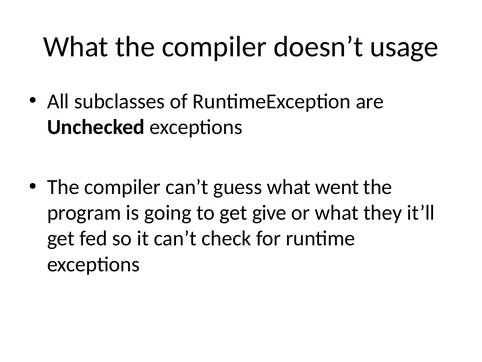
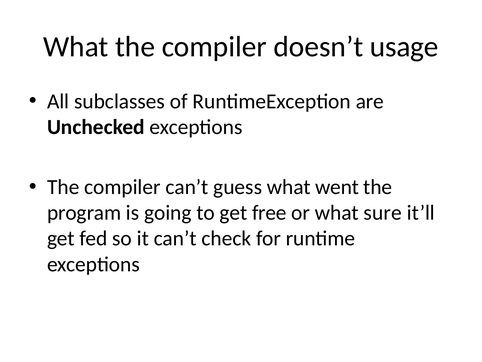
give: give -> free (269, 213)
they: they -> sure (383, 213)
